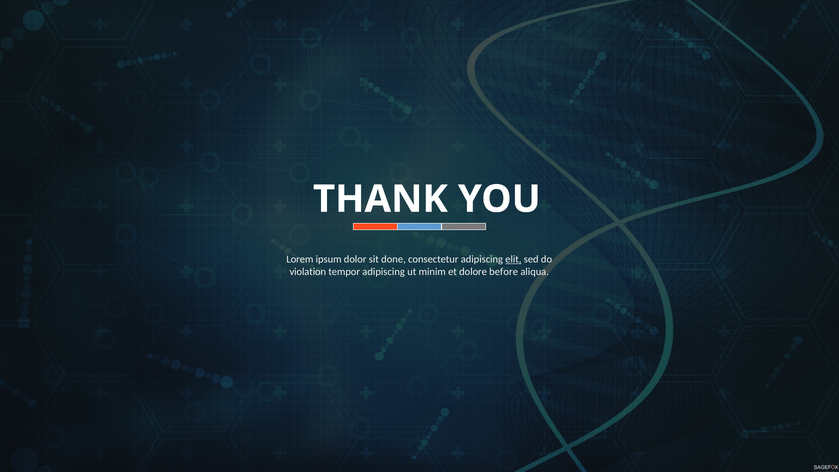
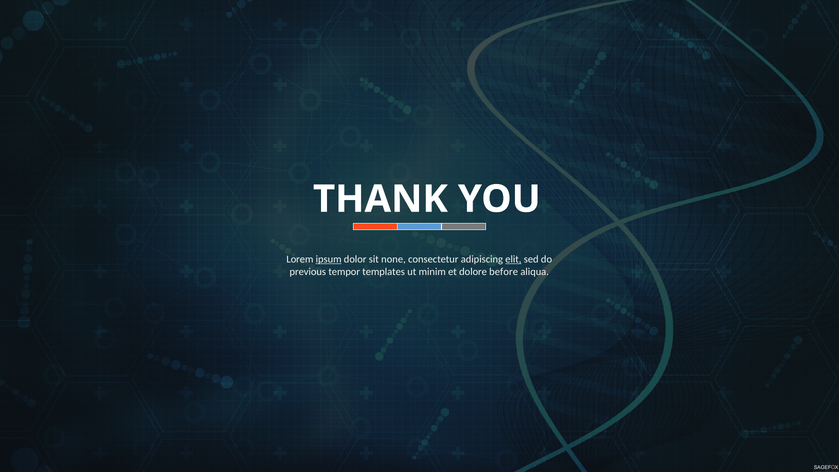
ipsum underline: none -> present (329, 259)
done: done -> none (393, 259)
violation: violation -> previous (308, 272)
tempor adipiscing: adipiscing -> templates (384, 272)
